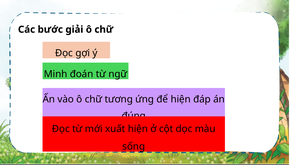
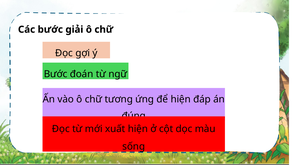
Minh: Minh -> Bước (56, 74)
